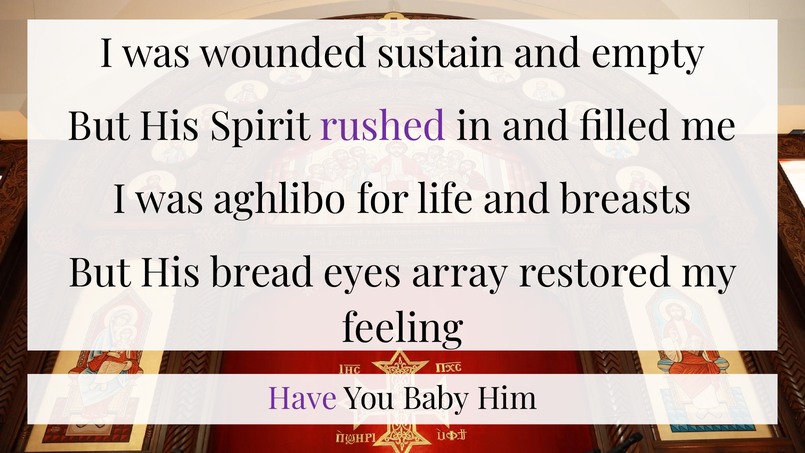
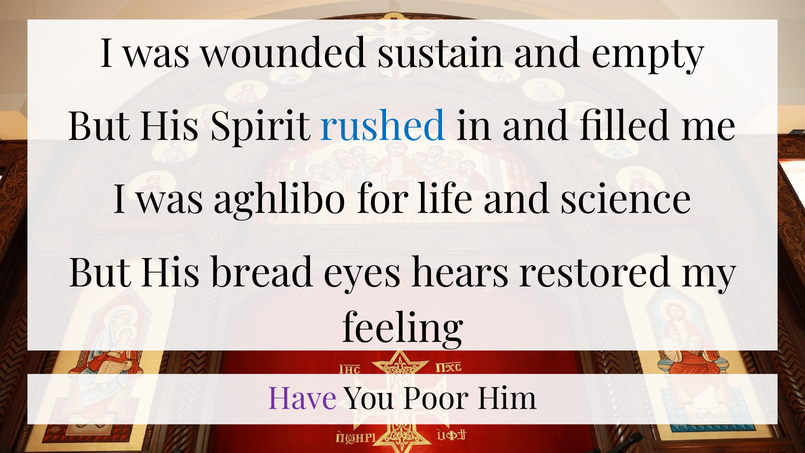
rushed colour: purple -> blue (383, 127)
breasts: breasts -> science (626, 200)
array: array -> hears (460, 273)
Baby: Baby -> Poor (436, 399)
